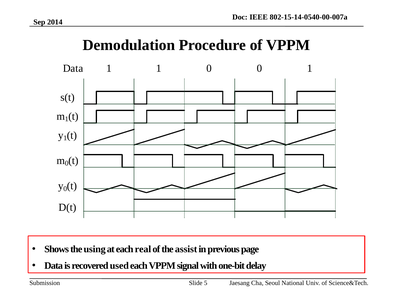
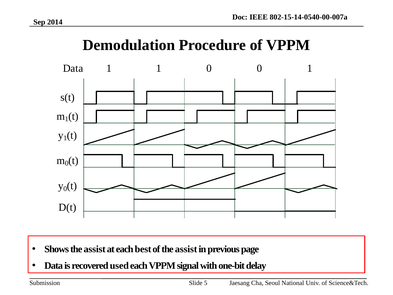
Shows the using: using -> assist (95, 249)
real: real -> best (143, 249)
